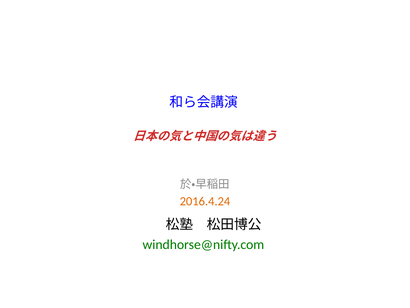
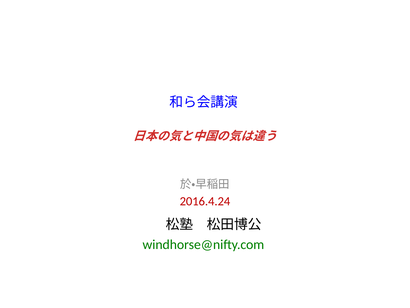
2016.4.24 colour: orange -> red (205, 201)
